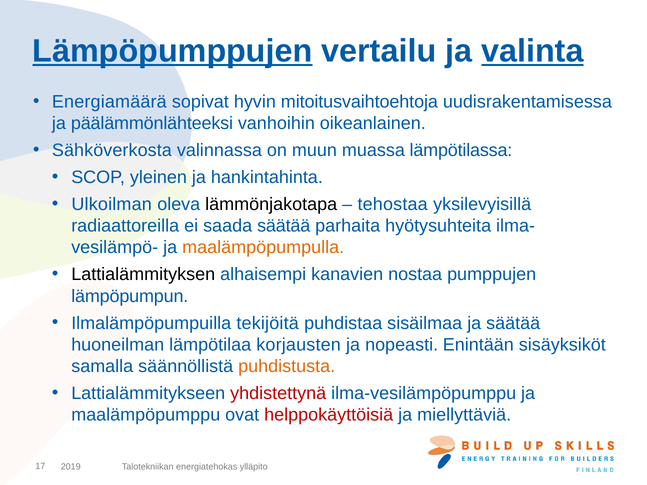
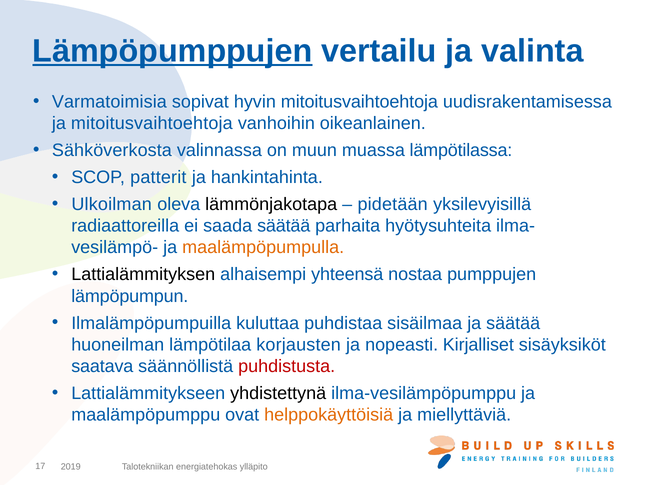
valinta underline: present -> none (532, 51)
Energiamäärä: Energiamäärä -> Varmatoimisia (109, 102)
ja päälämmönlähteeksi: päälämmönlähteeksi -> mitoitusvaihtoehtoja (152, 123)
yleinen: yleinen -> patterit (158, 177)
tehostaa: tehostaa -> pidetään (393, 204)
kanavien: kanavien -> yhteensä (347, 275)
tekijöitä: tekijöitä -> kuluttaa (268, 323)
Enintään: Enintään -> Kirjalliset (478, 345)
samalla: samalla -> saatava (102, 366)
puhdistusta colour: orange -> red (287, 366)
yhdistettynä colour: red -> black (278, 393)
helppokäyttöisiä colour: red -> orange (329, 415)
